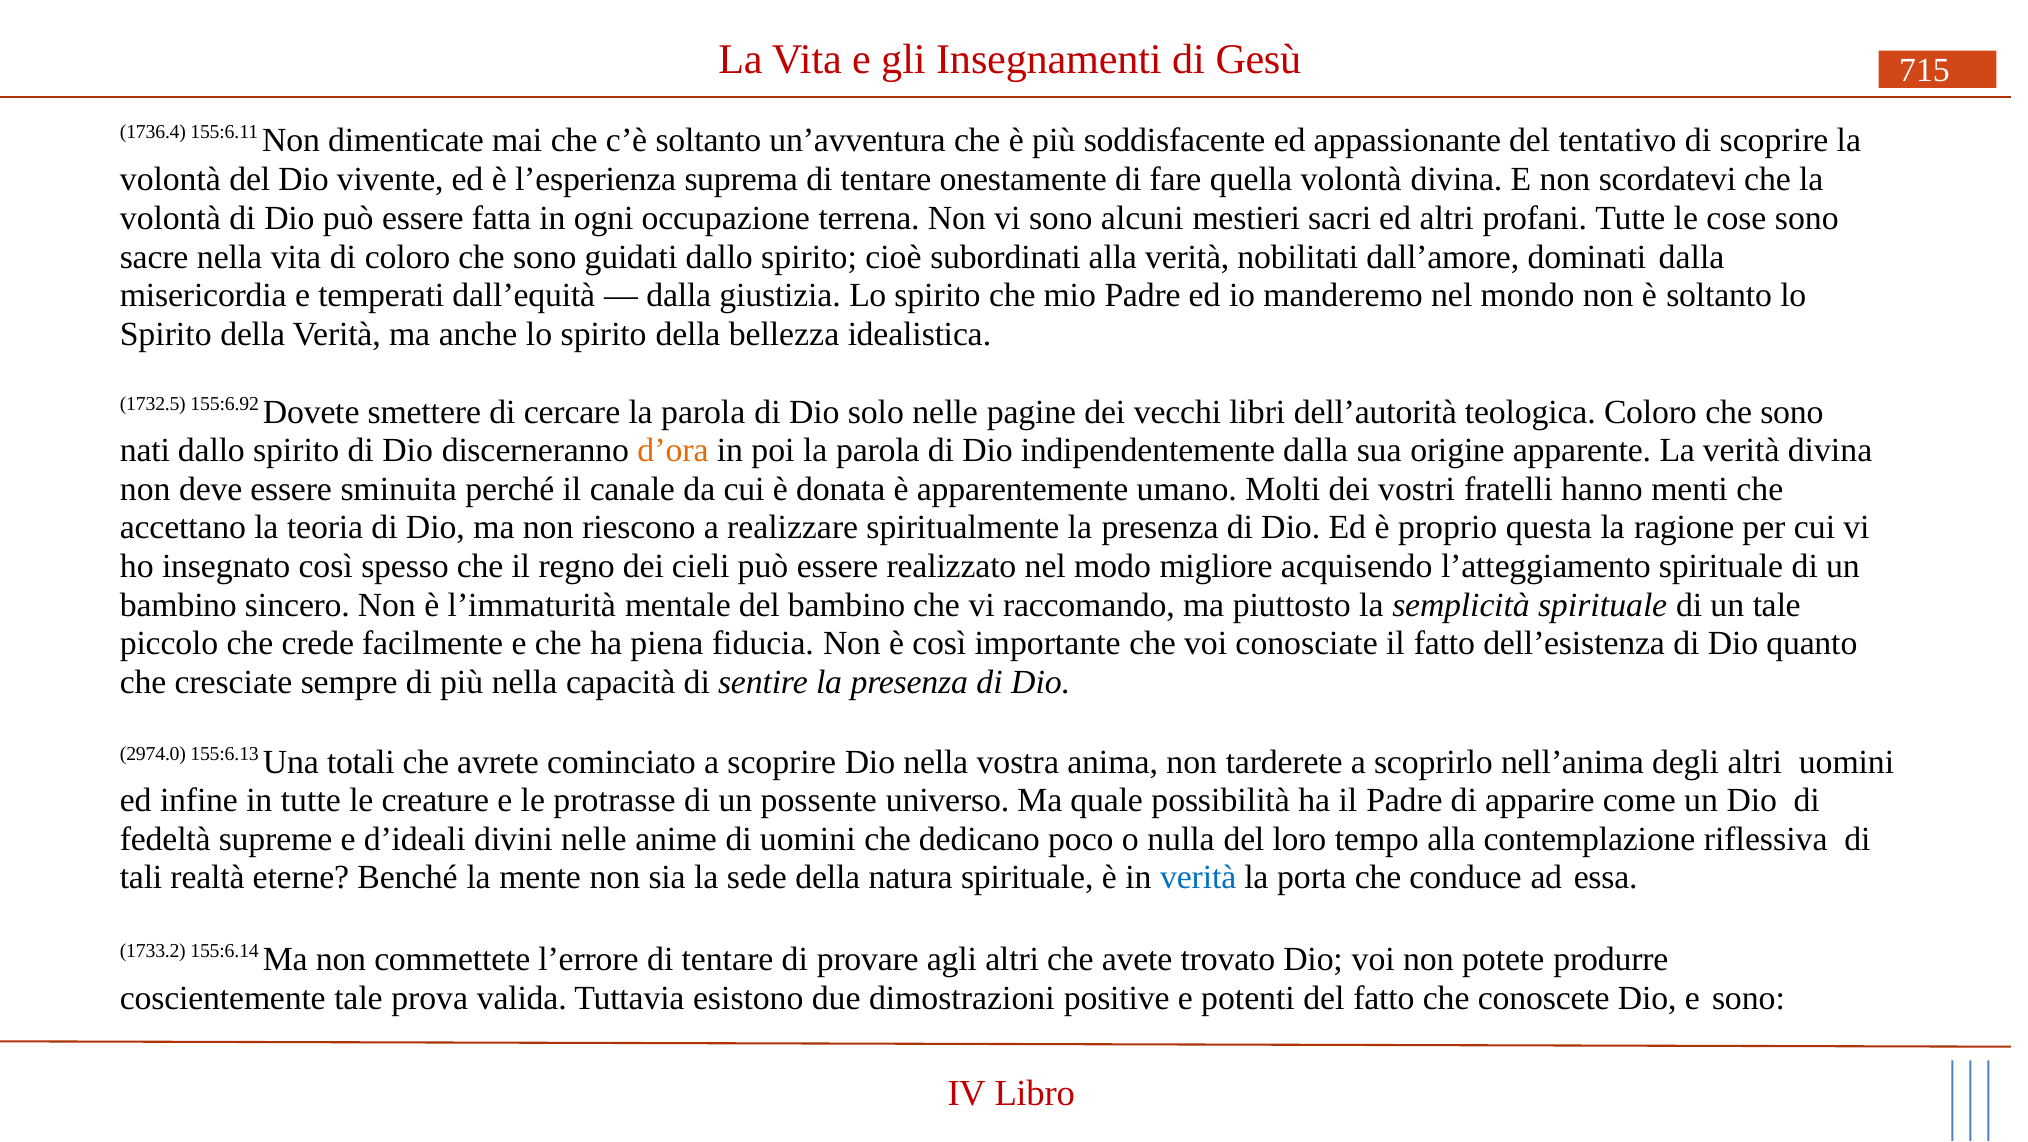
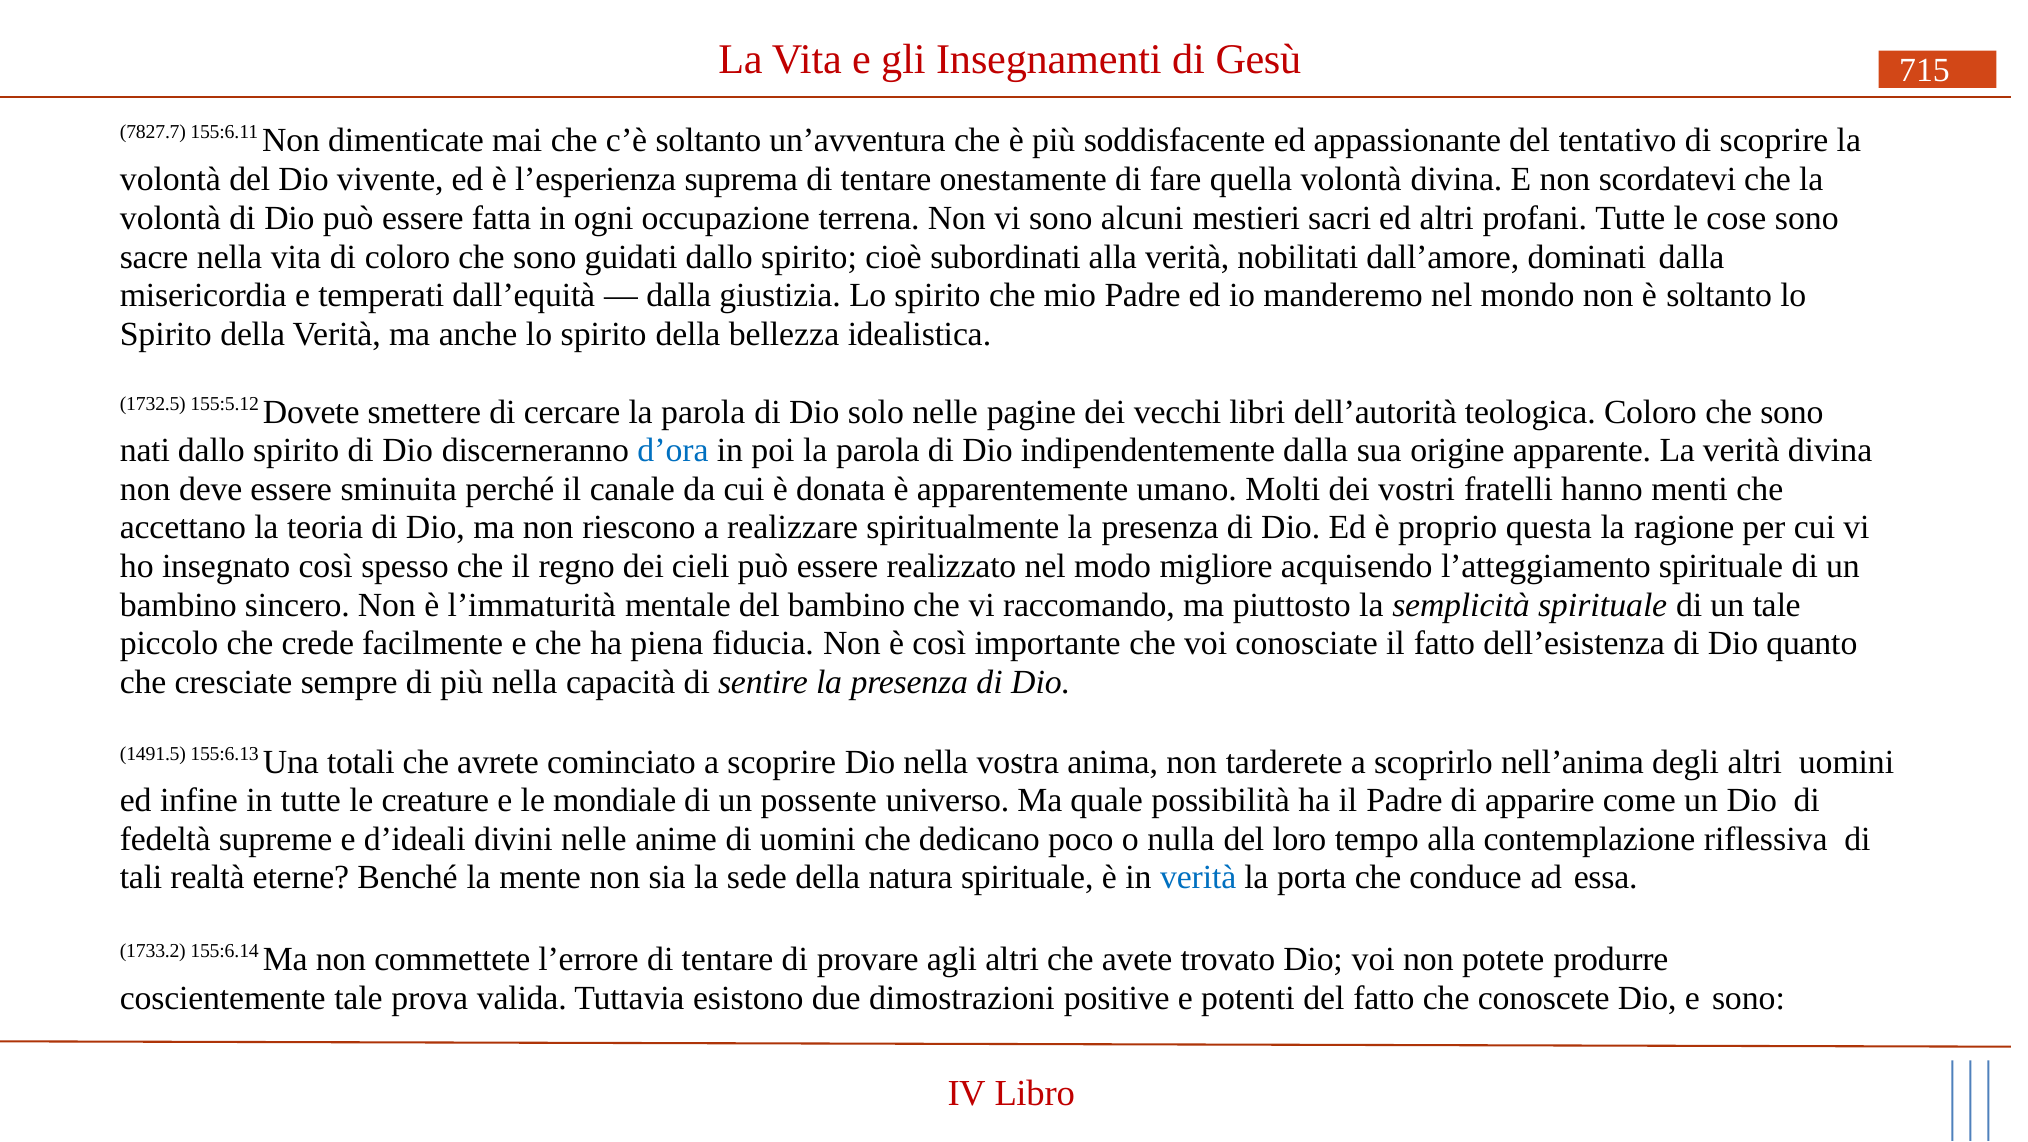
1736.4: 1736.4 -> 7827.7 (153, 132)
155:6.92: 155:6.92 -> 155:5.12 (225, 404)
d’ora colour: orange -> blue (673, 451)
2974.0: 2974.0 -> 1491.5 (153, 754)
protrasse: protrasse -> mondiale (615, 801)
